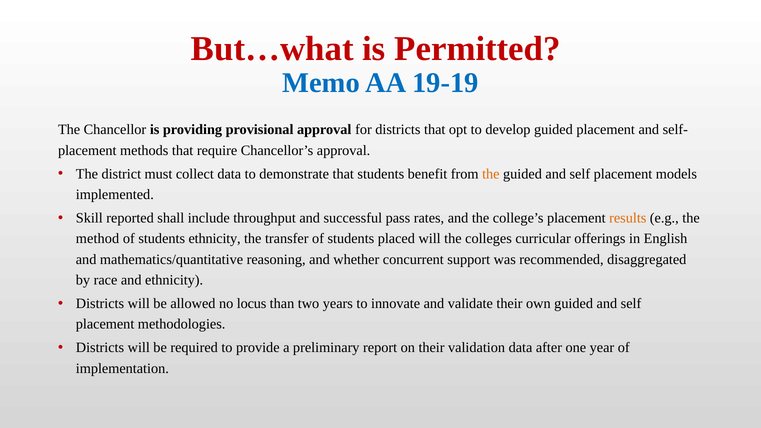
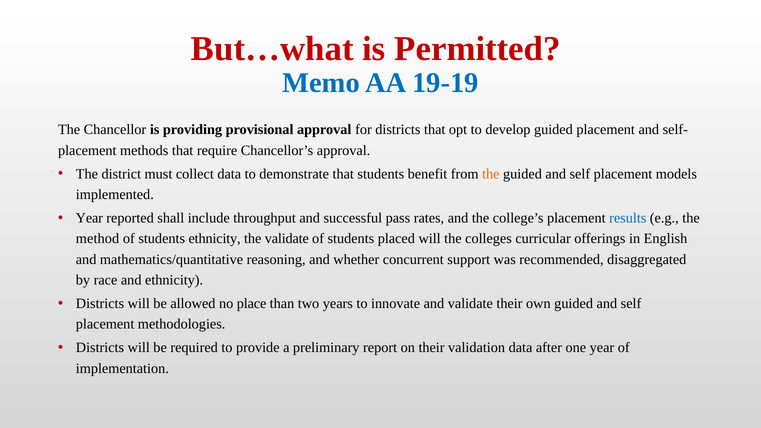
Skill: Skill -> Year (89, 218)
results colour: orange -> blue (628, 218)
the transfer: transfer -> validate (287, 239)
locus: locus -> place (252, 304)
